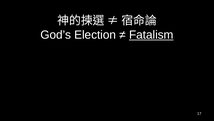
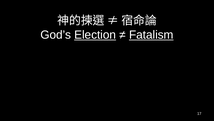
Election underline: none -> present (95, 35)
